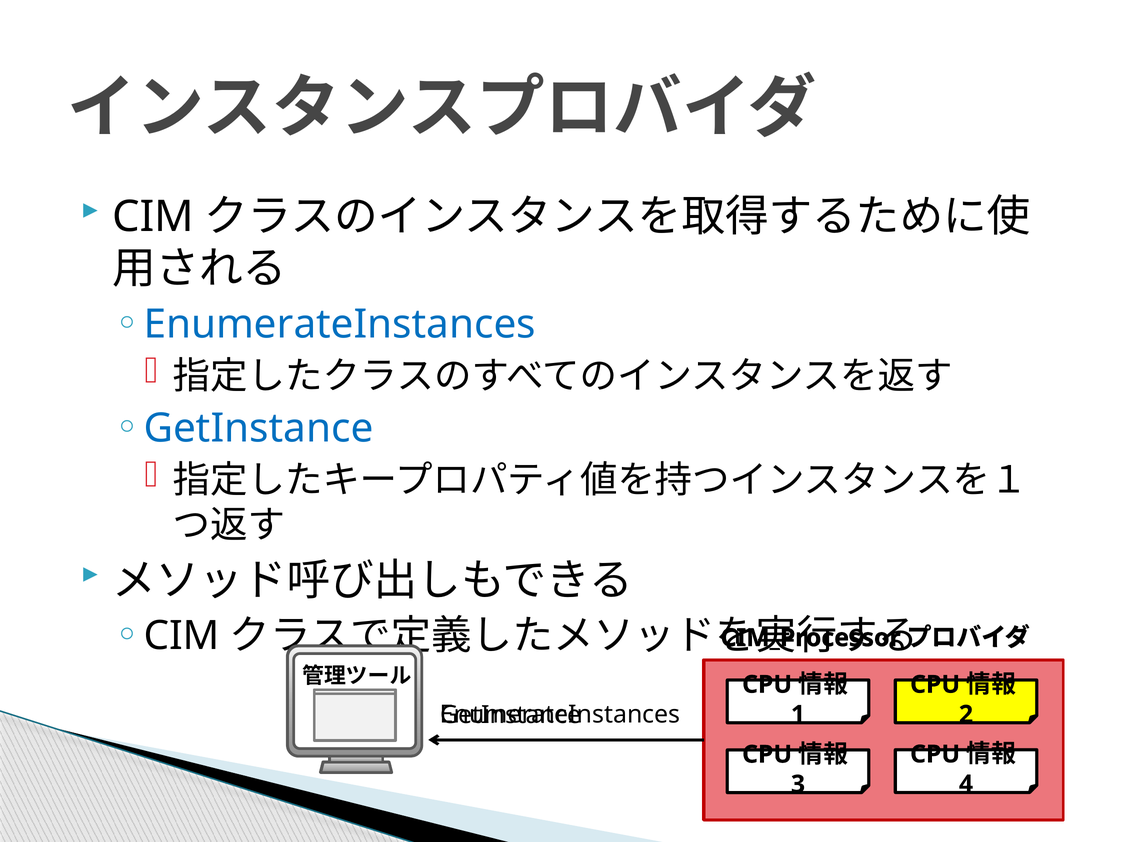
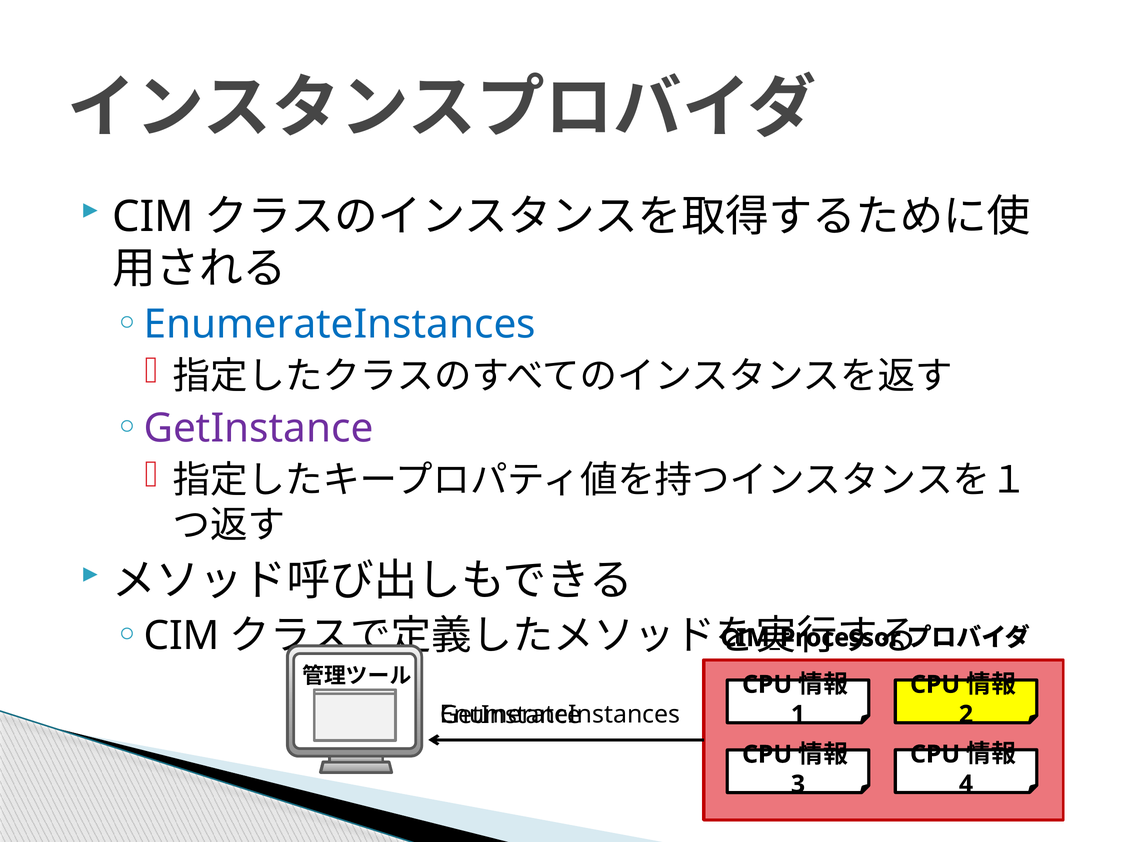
GetInstance colour: blue -> purple (259, 429)
